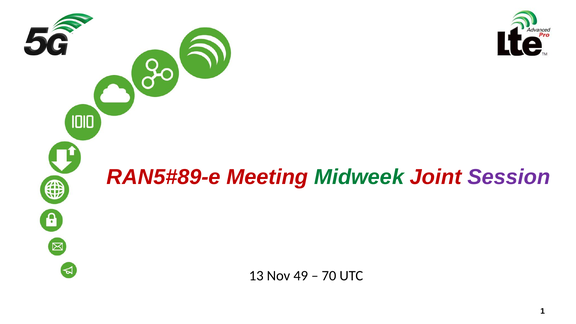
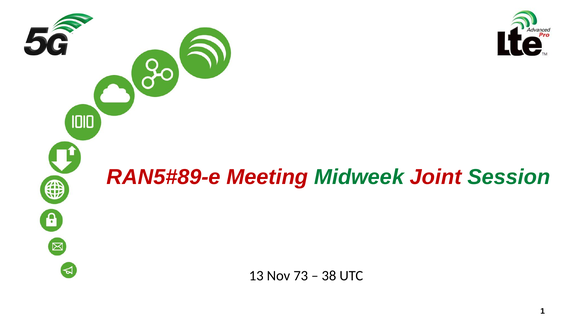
Session colour: purple -> green (509, 177)
49: 49 -> 73 (301, 276)
70: 70 -> 38 (329, 276)
